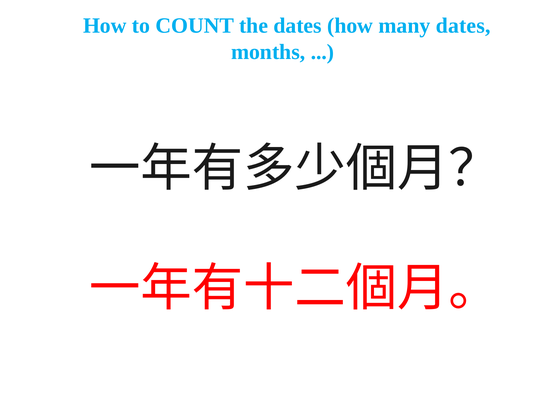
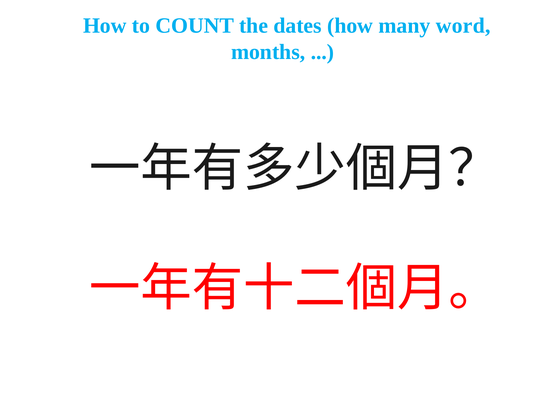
many dates: dates -> word (463, 26)
